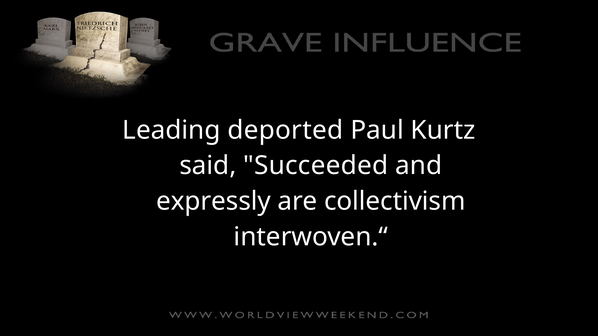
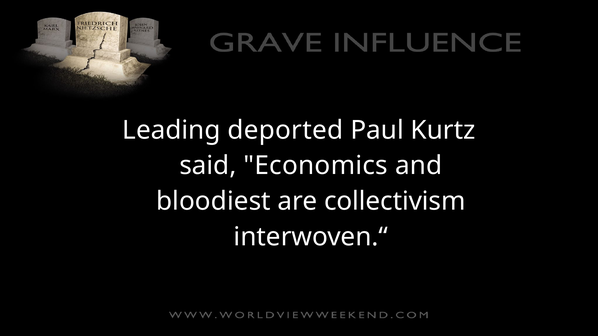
Succeeded: Succeeded -> Economics (316, 166)
expressly: expressly -> bloodiest (213, 202)
